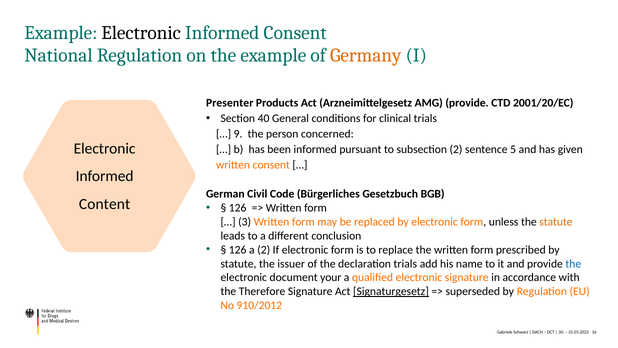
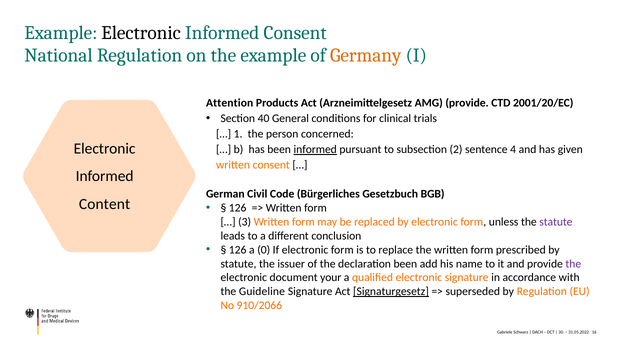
Presenter: Presenter -> Attention (230, 103)
9: 9 -> 1 (238, 134)
informed underline: none -> present (315, 149)
5: 5 -> 4 (513, 149)
statute colour: orange -> purple (556, 222)
a 2: 2 -> 0 (264, 250)
declaration trials: trials -> been (405, 263)
the colour: blue -> purple (573, 263)
Therefore: Therefore -> Guideline (262, 291)
910/2012: 910/2012 -> 910/2066 (259, 305)
